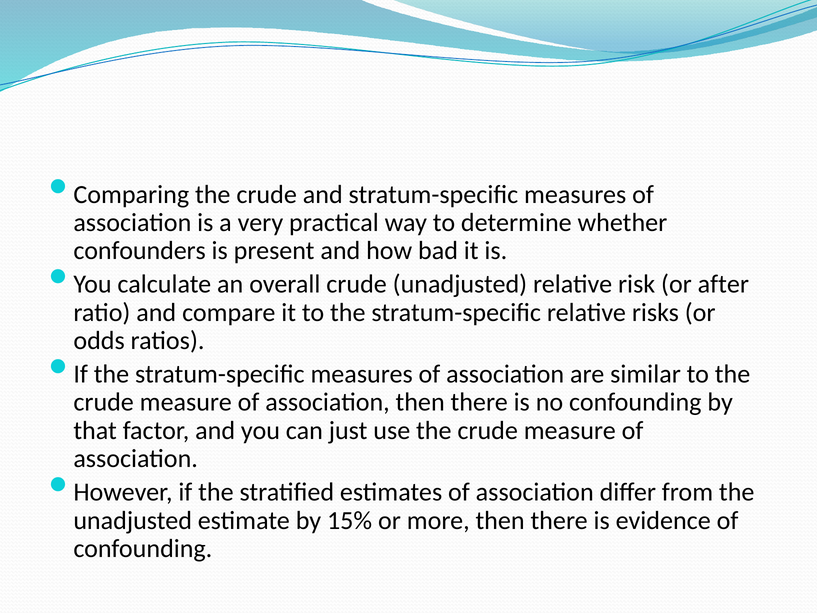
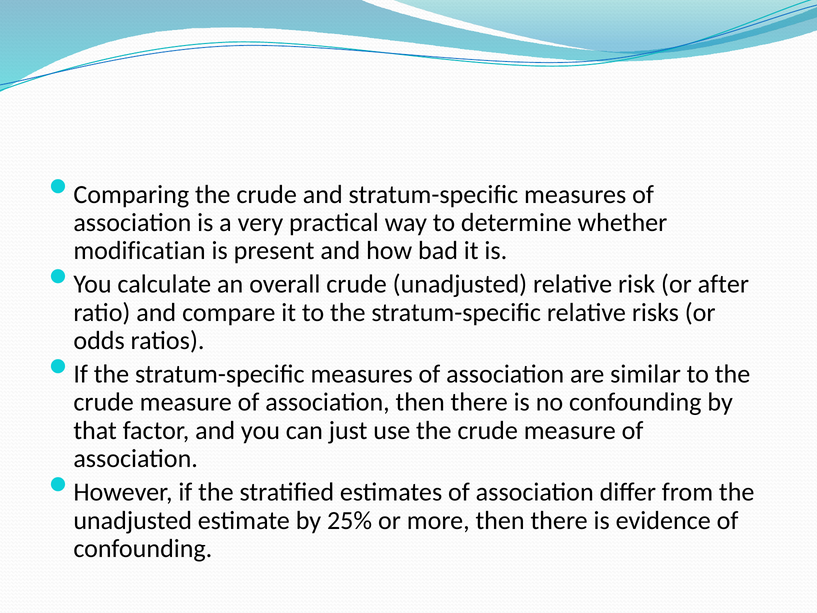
confounders: confounders -> modificatian (140, 251)
15%: 15% -> 25% (350, 520)
